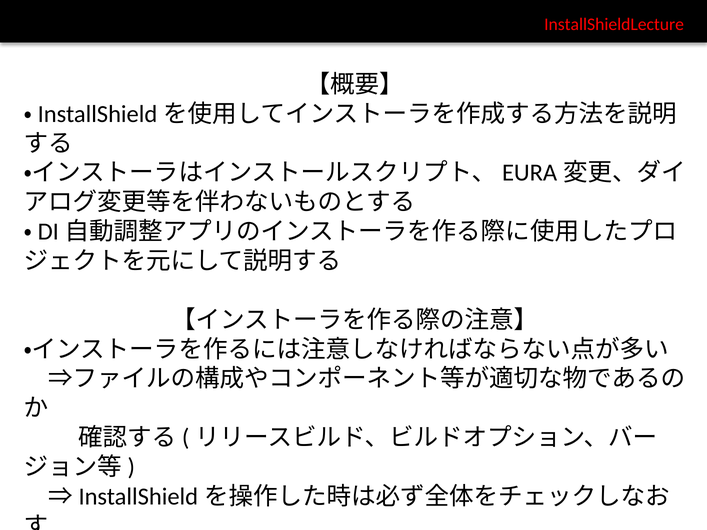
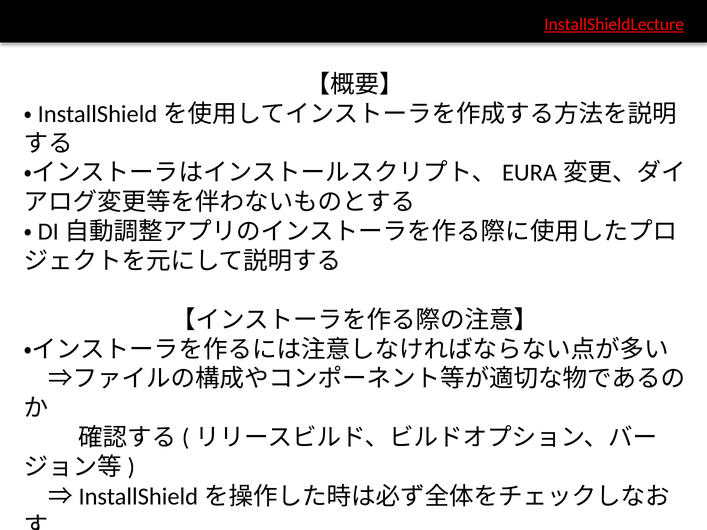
InstallShieldLecture underline: none -> present (614, 24)
